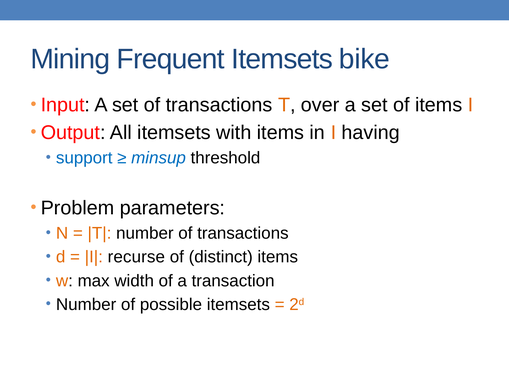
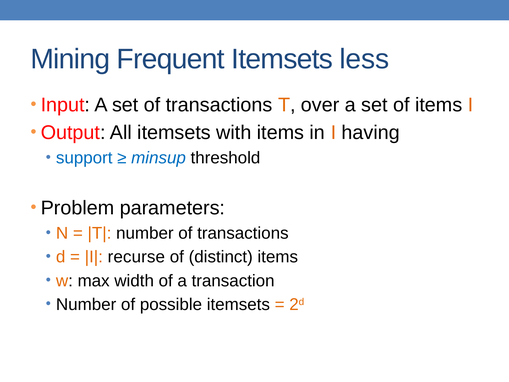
bike: bike -> less (364, 59)
